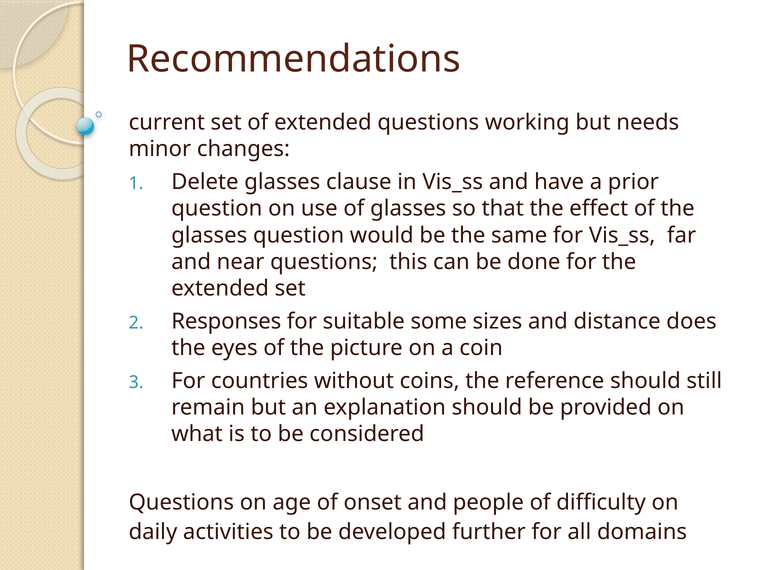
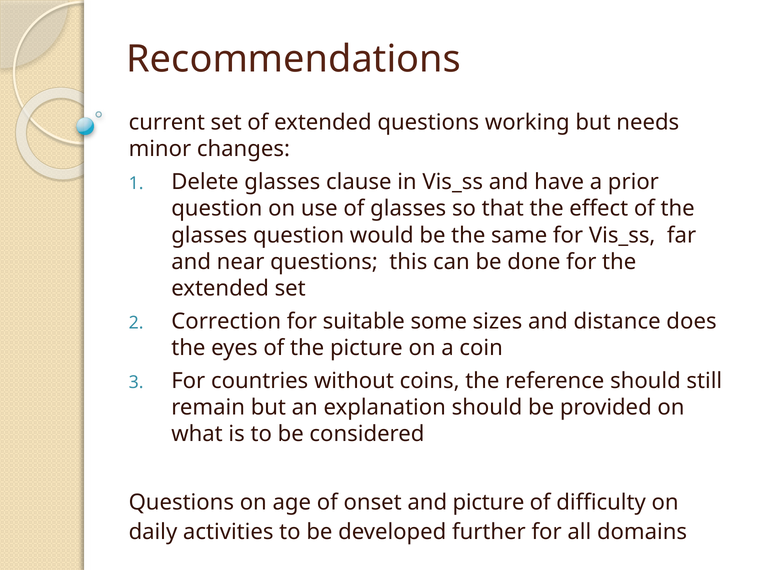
Responses: Responses -> Correction (226, 321)
and people: people -> picture (488, 502)
